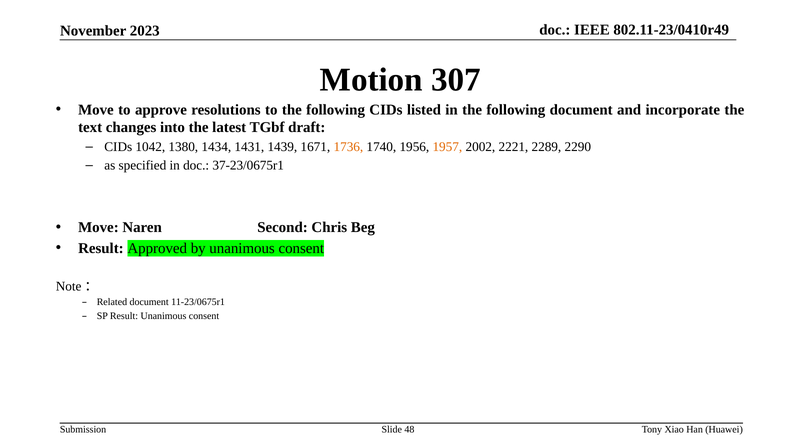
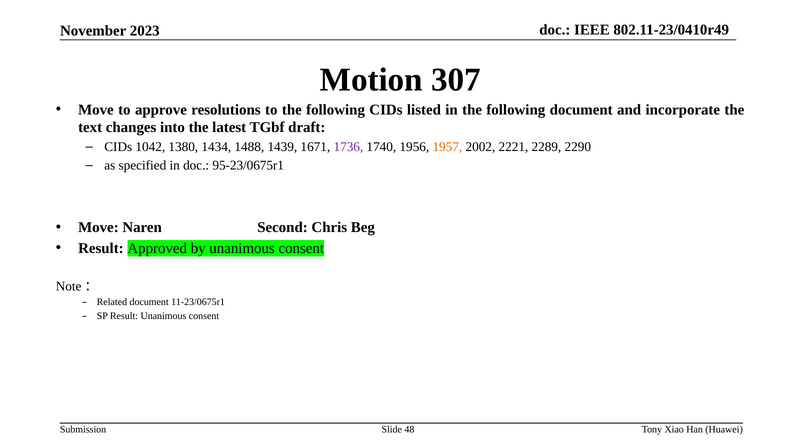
1431: 1431 -> 1488 (249, 147)
1736 colour: orange -> purple (348, 147)
37-23/0675r1: 37-23/0675r1 -> 95-23/0675r1 (248, 165)
